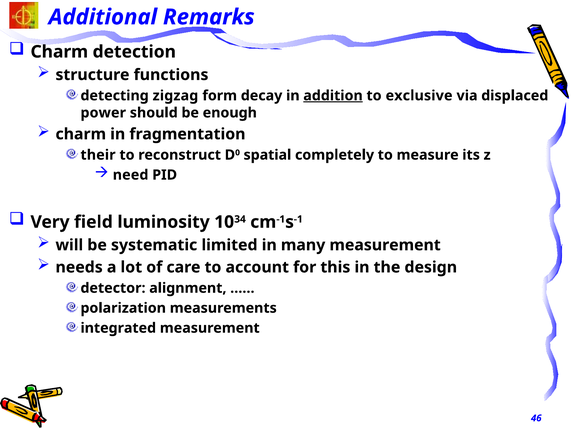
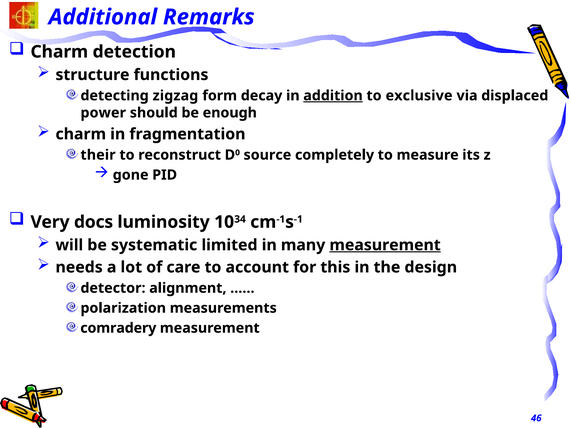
spatial: spatial -> source (267, 155)
need: need -> gone (131, 175)
field: field -> docs (94, 222)
measurement underline: none -> present (385, 245)
integrated: integrated -> comradery (118, 328)
